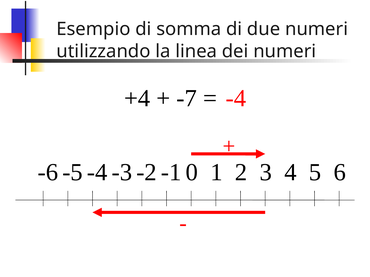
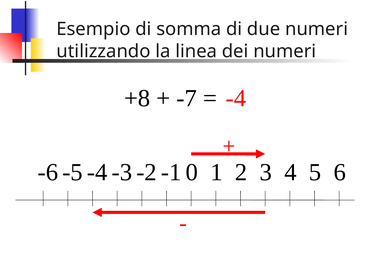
+4: +4 -> +8 (137, 98)
